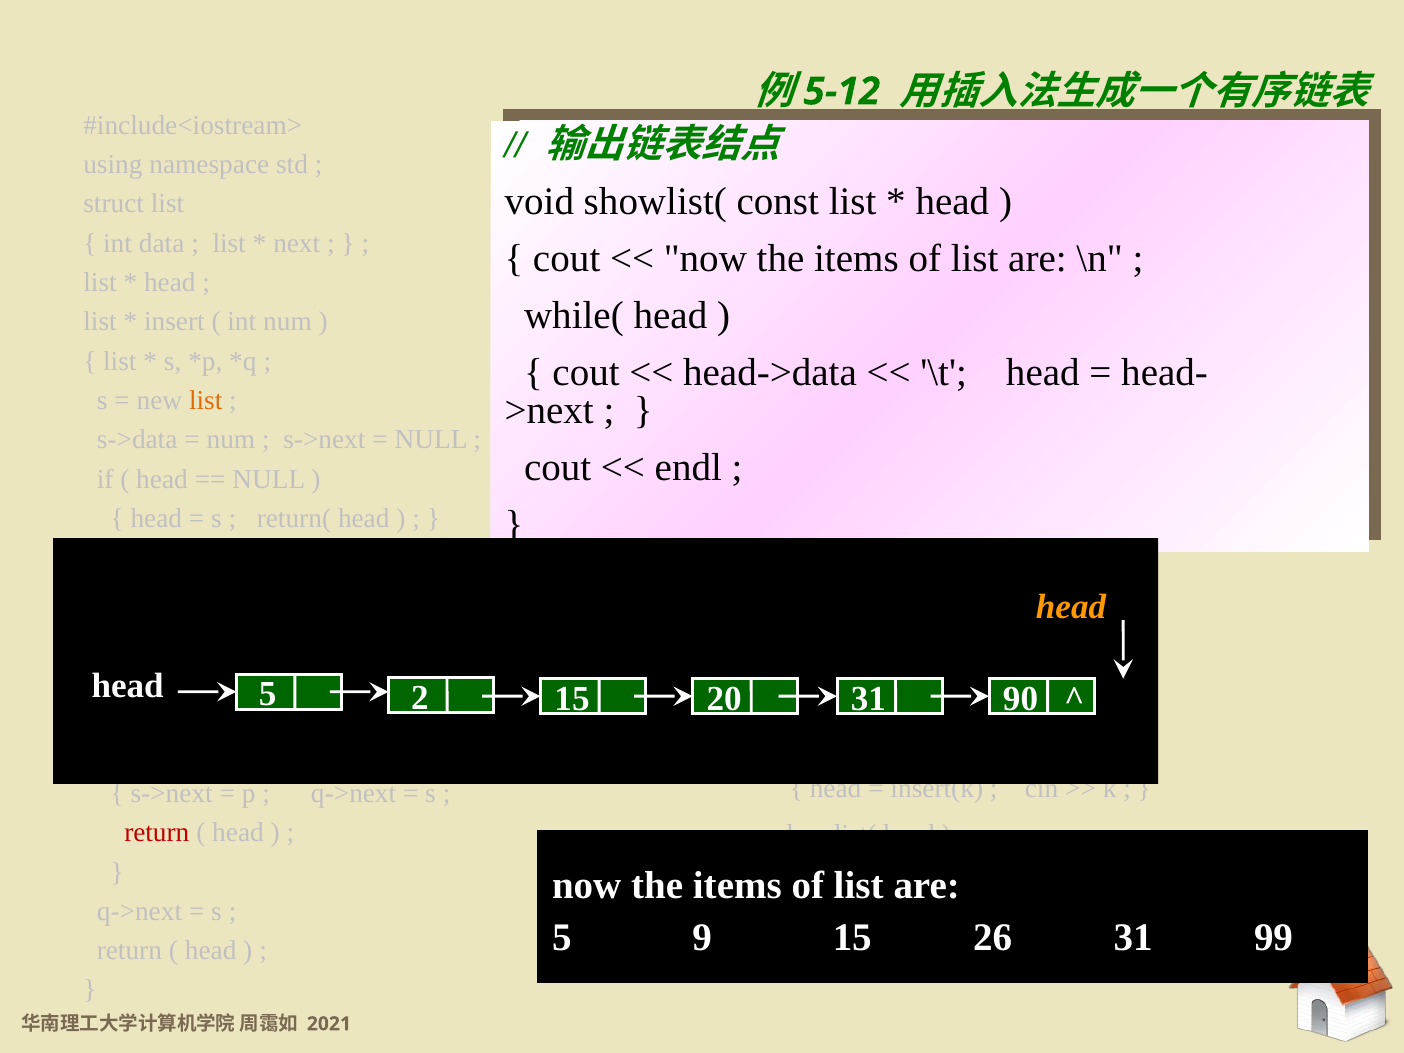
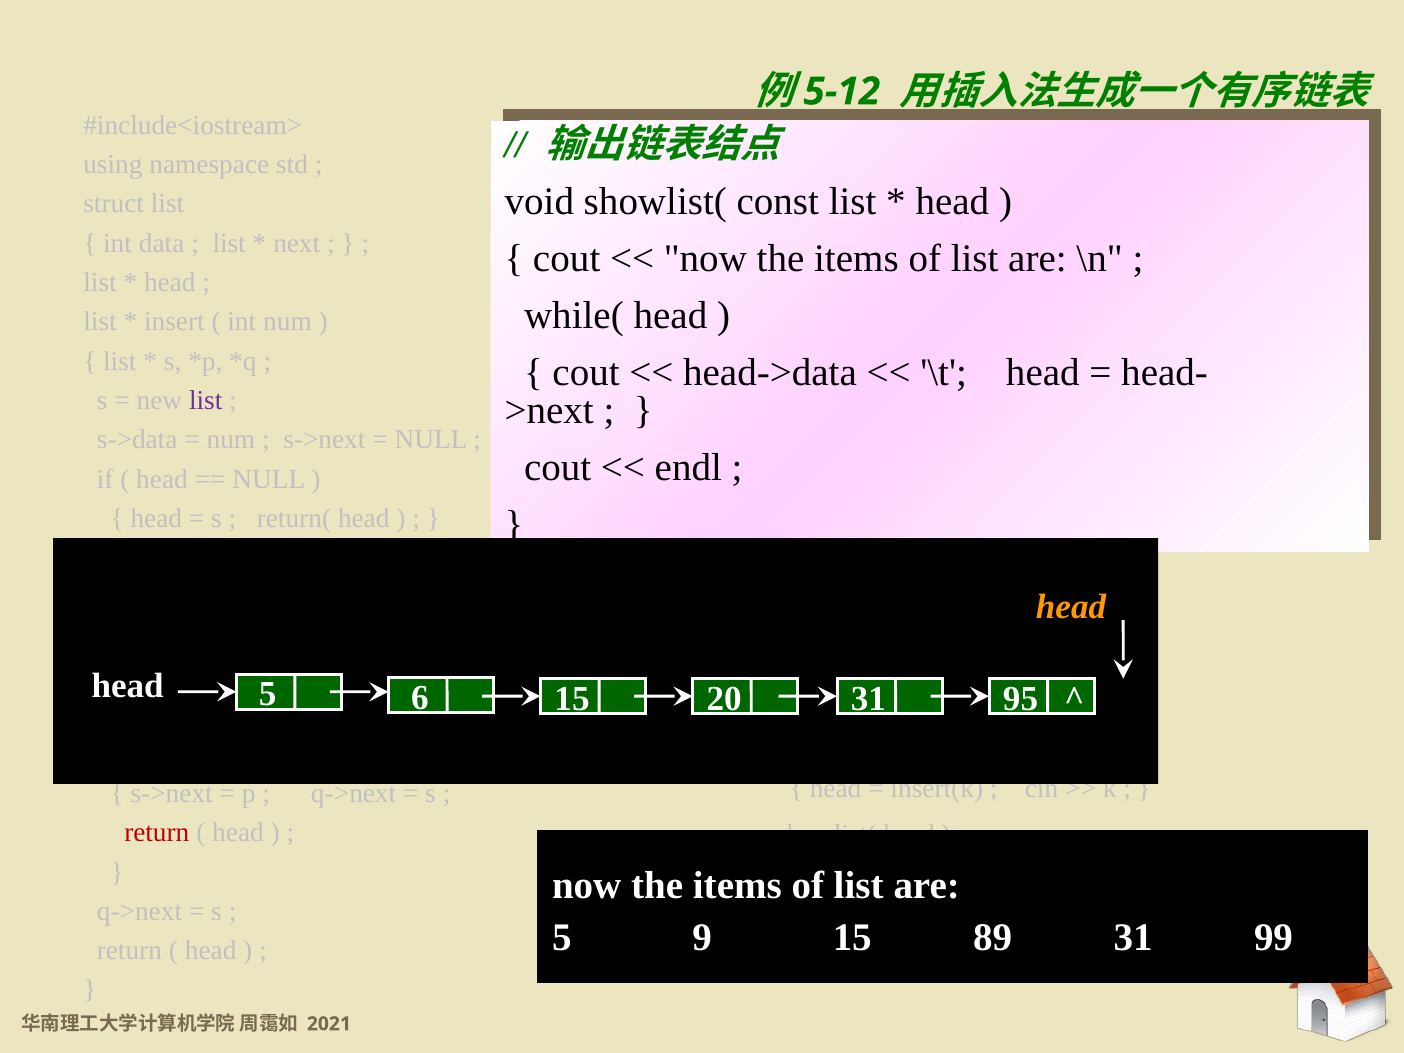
list colour: orange -> purple (206, 400)
2: 2 -> 6 (420, 698)
90: 90 -> 95 (1021, 699)
26: 26 -> 89 (993, 937)
